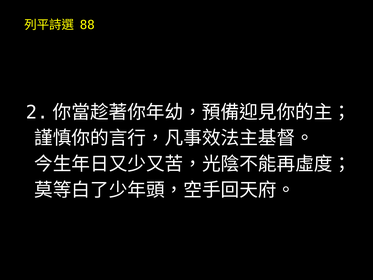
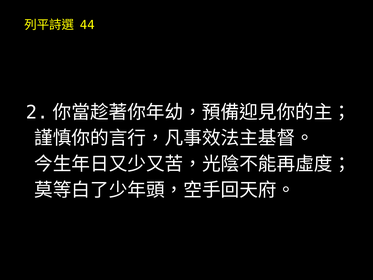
88: 88 -> 44 (87, 25)
